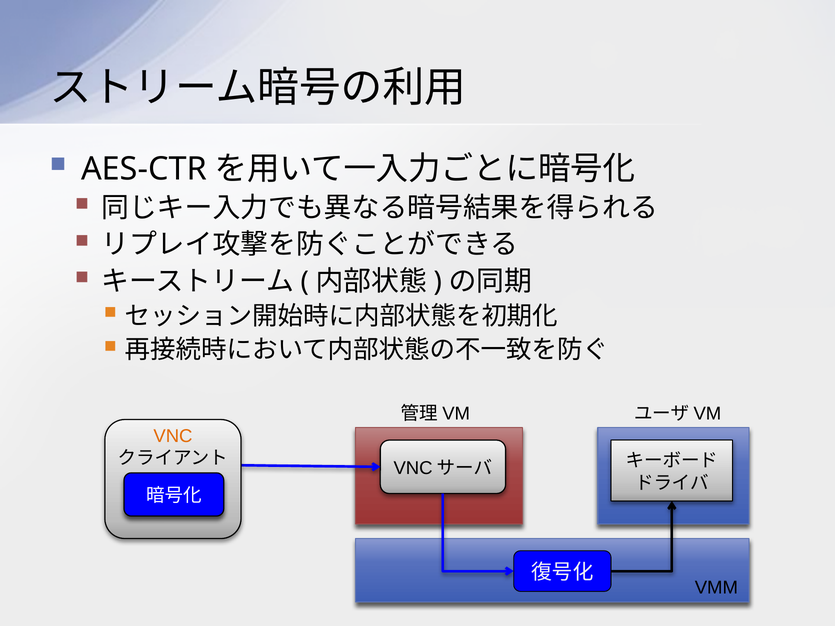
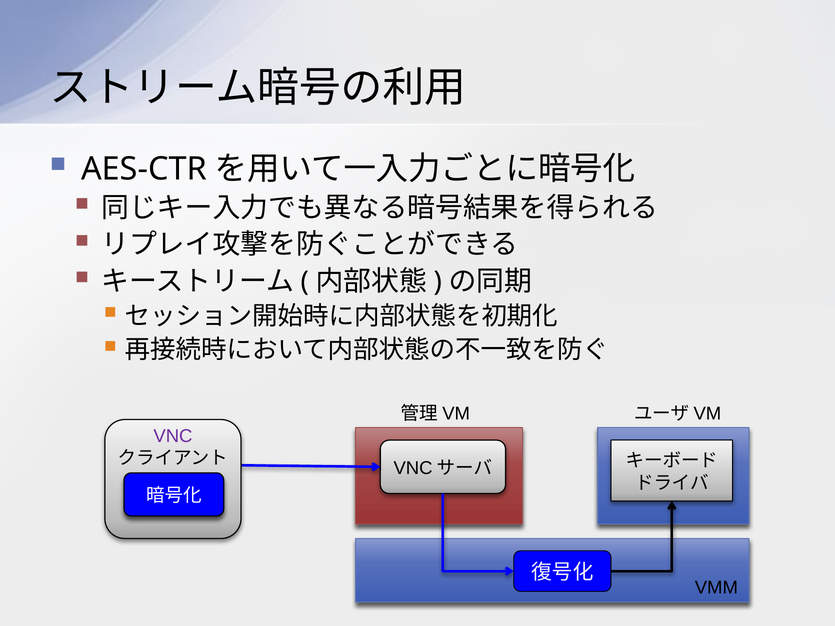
VNC colour: orange -> purple (173, 436)
